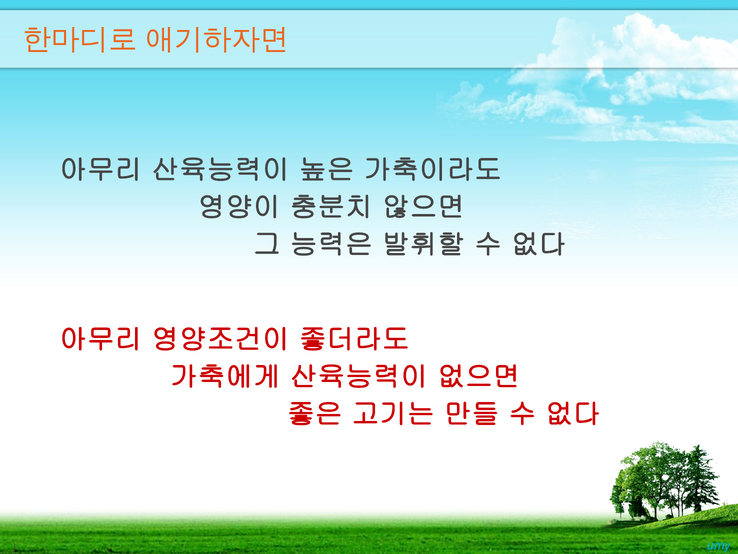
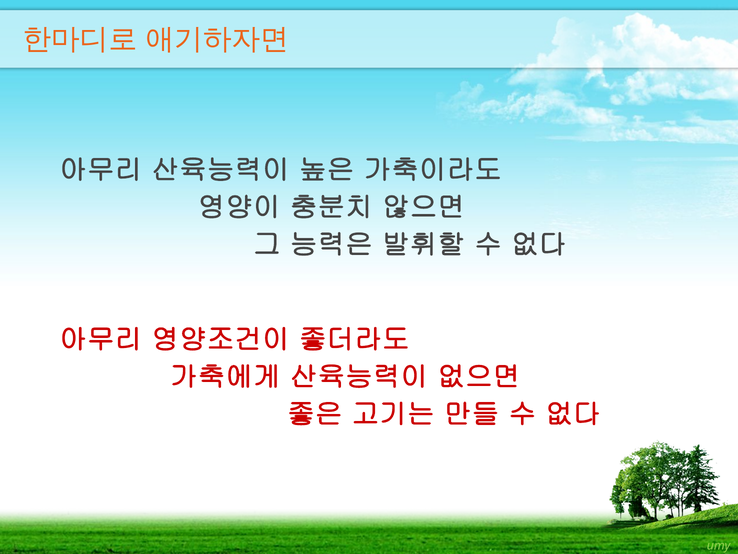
umy colour: light blue -> light green (719, 545)
